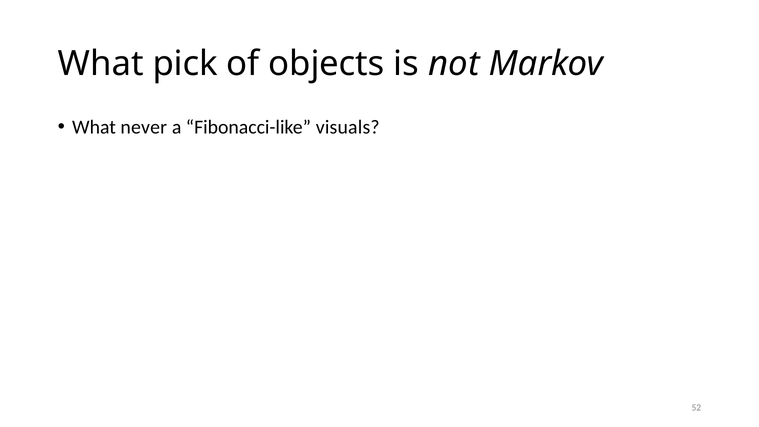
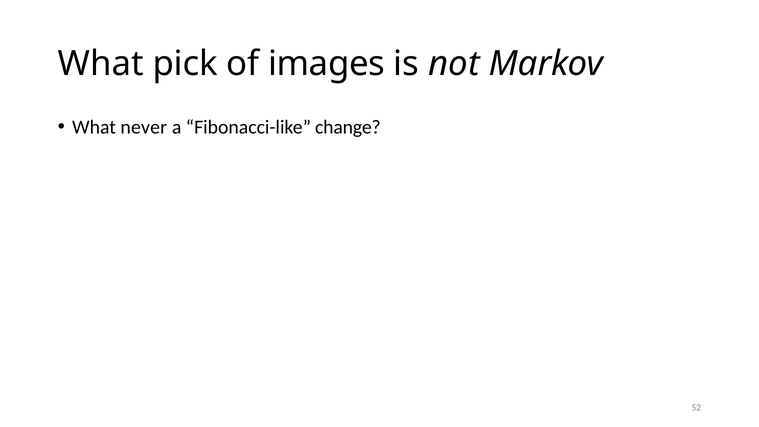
objects: objects -> images (327, 64)
visuals: visuals -> change (348, 127)
